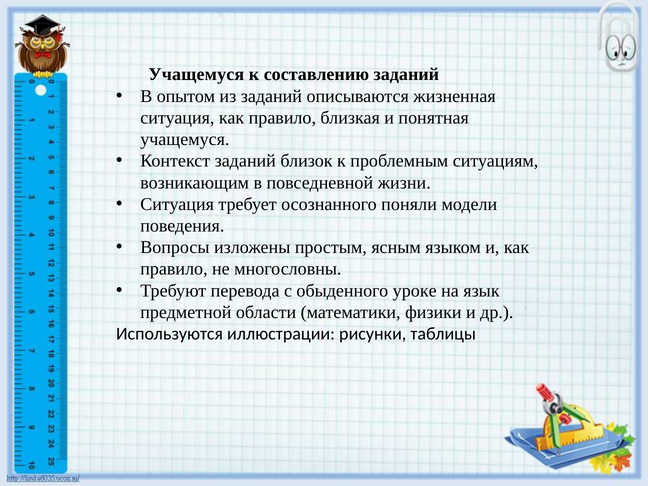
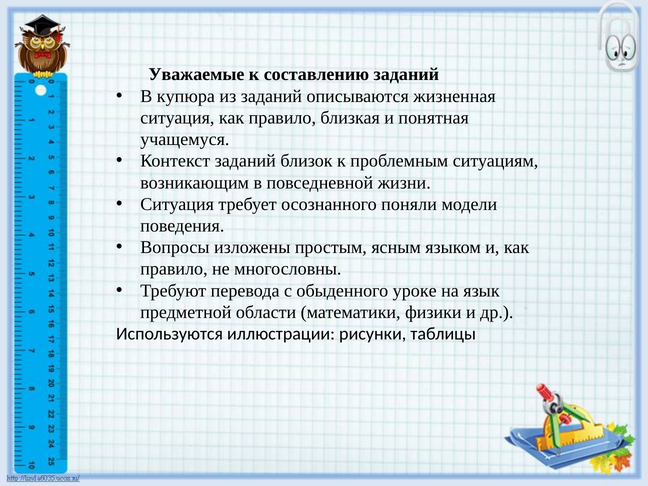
Учащемуся: Учащемуся -> Уважаемые (196, 75)
опытом: опытом -> купюра (186, 96)
